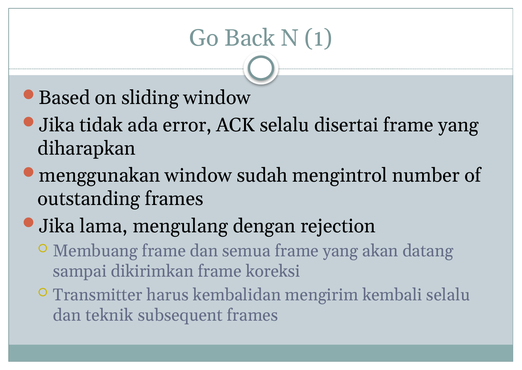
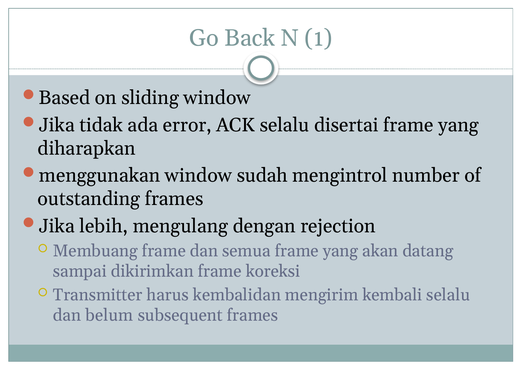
lama: lama -> lebih (104, 226)
teknik: teknik -> belum (109, 315)
